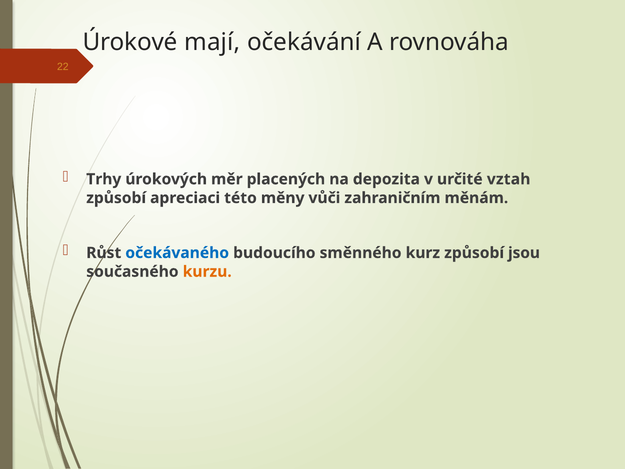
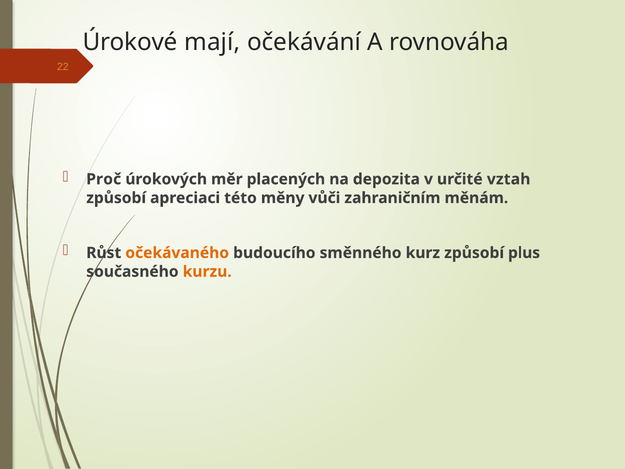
Trhy: Trhy -> Proč (104, 179)
očekávaného colour: blue -> orange (177, 253)
jsou: jsou -> plus (524, 253)
